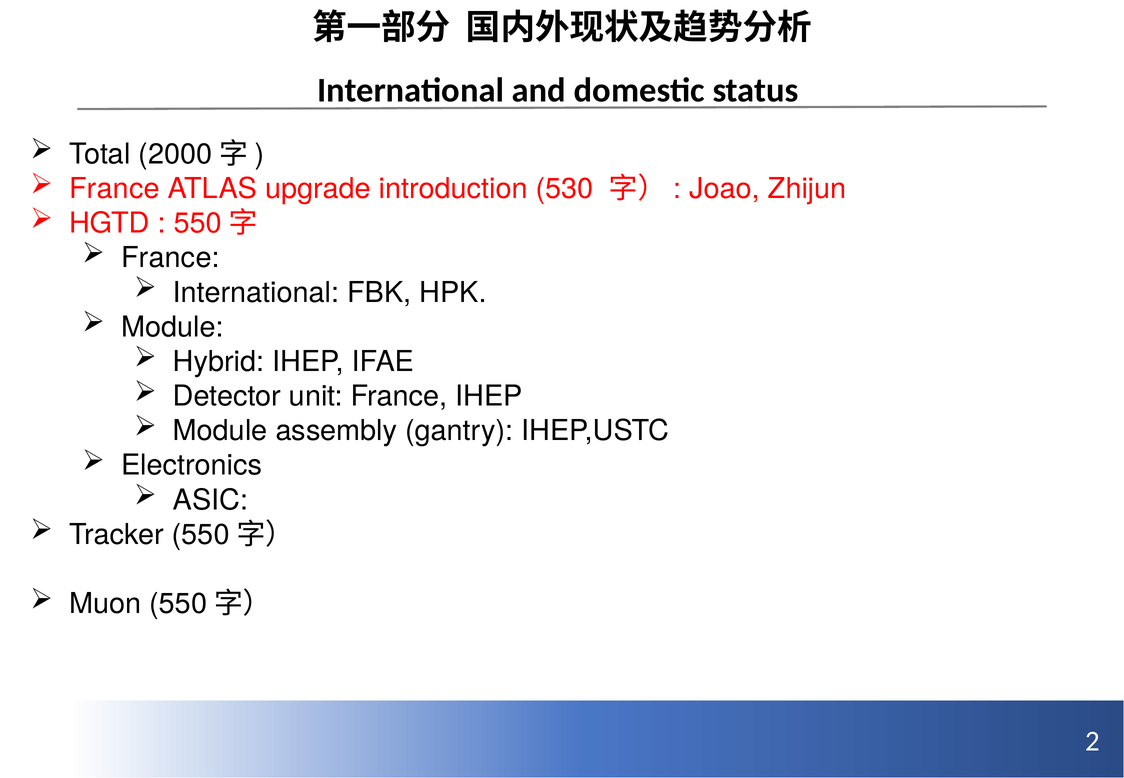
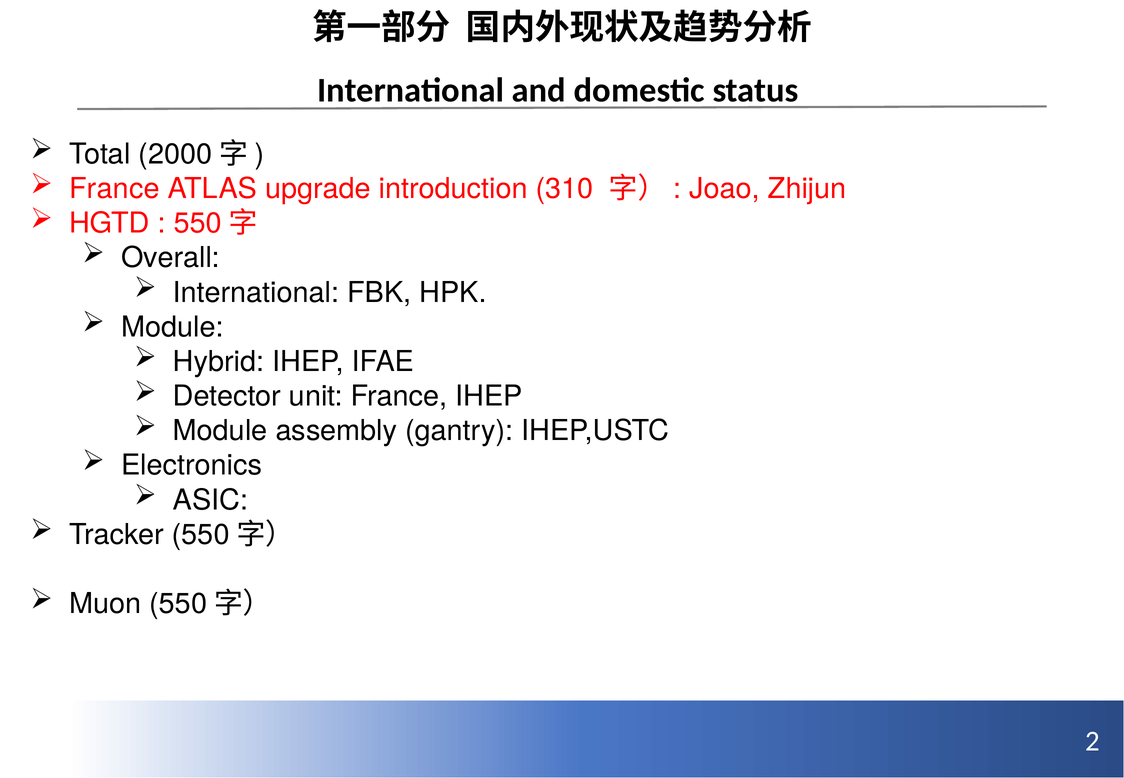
530: 530 -> 310 (565, 189)
France: France -> Overall (170, 258)
